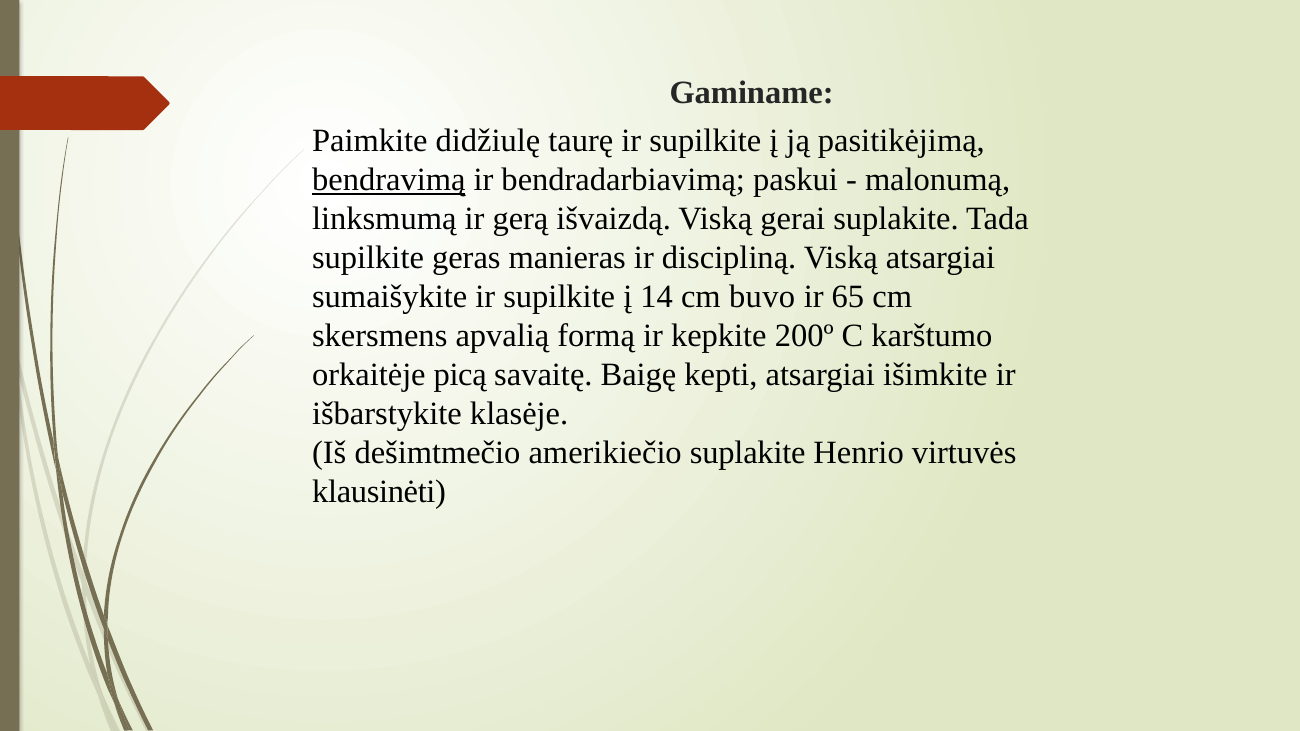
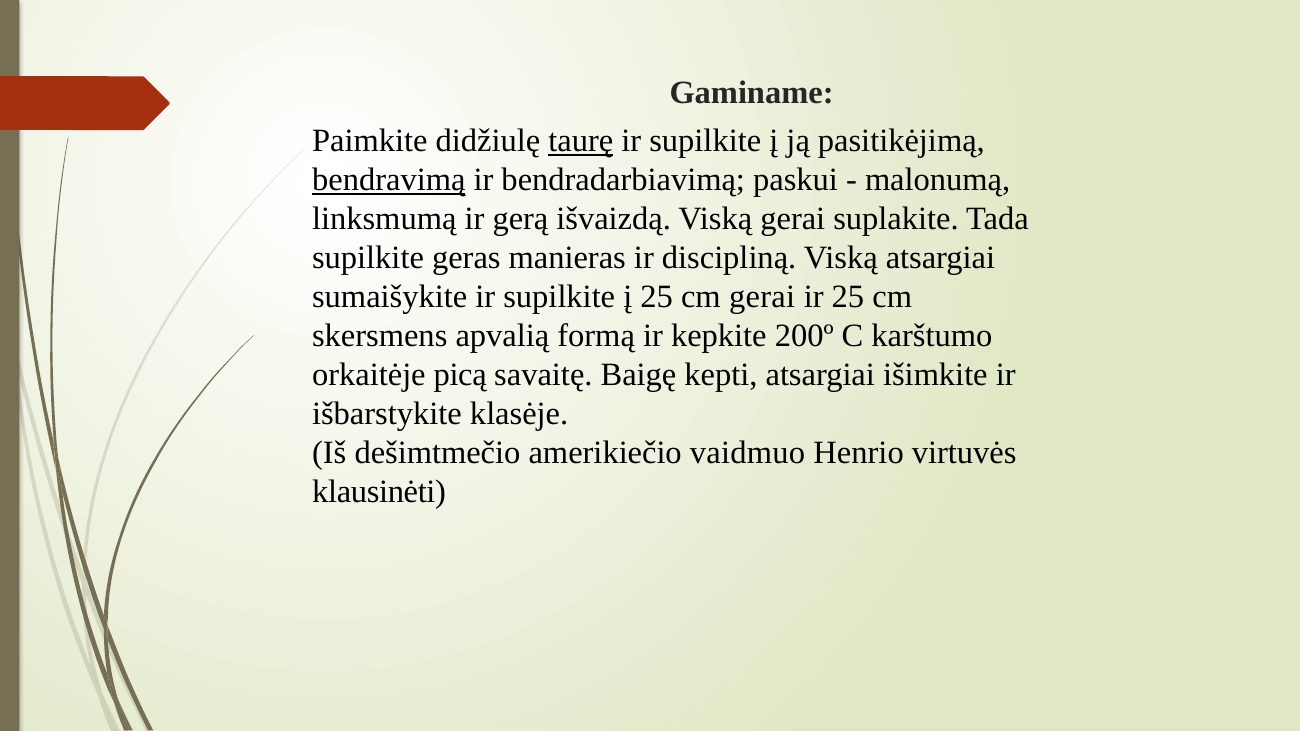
taurę underline: none -> present (581, 141)
į 14: 14 -> 25 (657, 297)
cm buvo: buvo -> gerai (762, 297)
ir 65: 65 -> 25 (848, 297)
amerikiečio suplakite: suplakite -> vaidmuo (747, 453)
